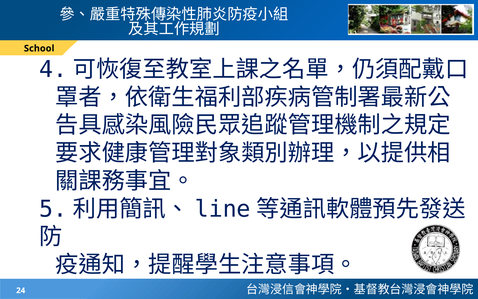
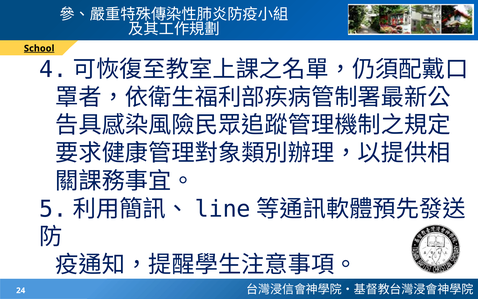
School underline: none -> present (39, 48)
